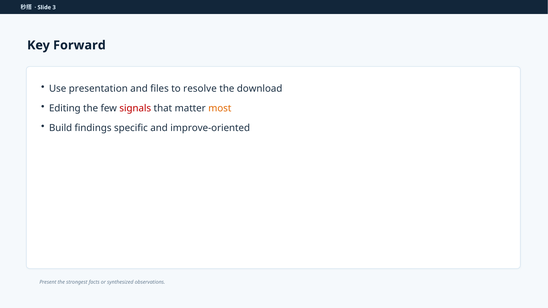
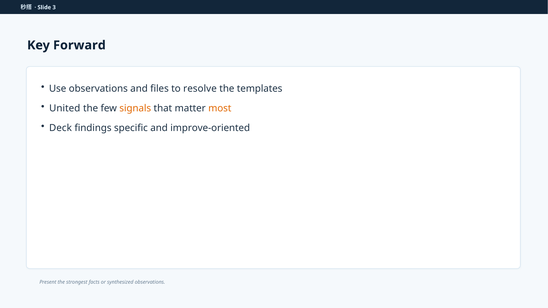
Use presentation: presentation -> observations (98, 89)
download: download -> templates (260, 89)
Editing: Editing -> United (65, 108)
signals colour: red -> orange (135, 108)
Build: Build -> Deck (61, 128)
